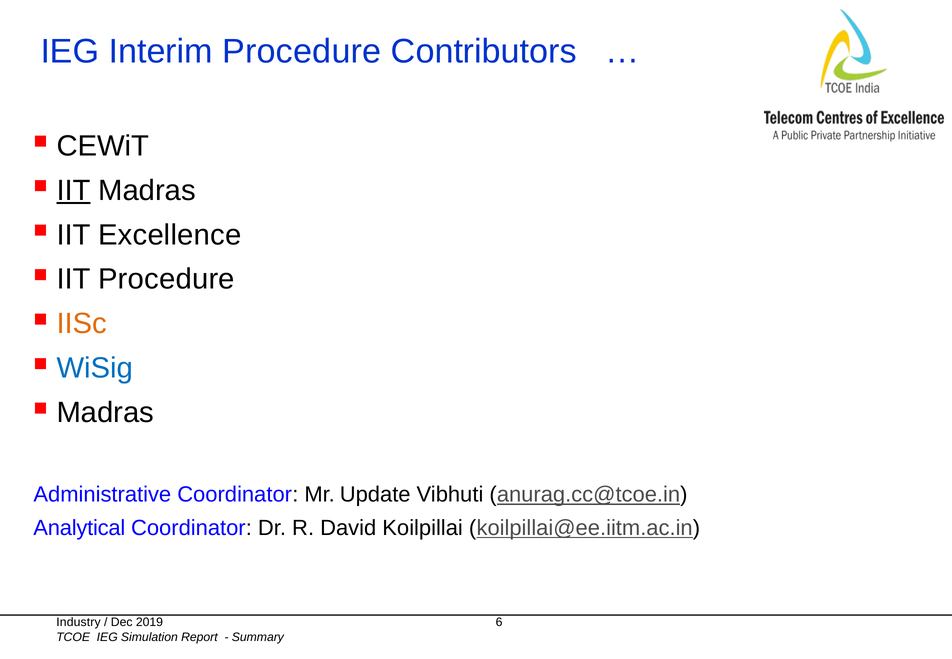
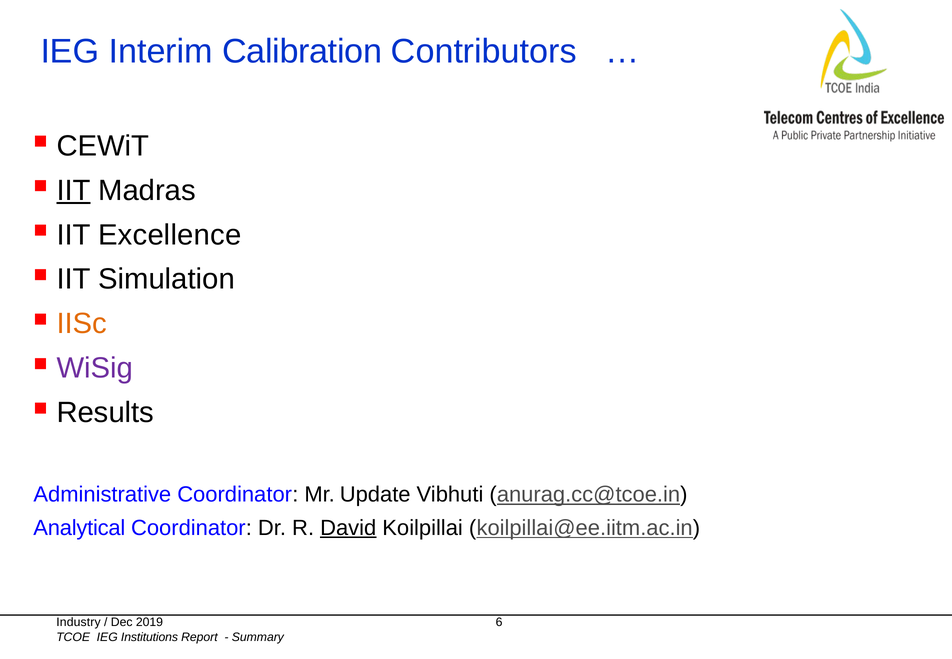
Interim Procedure: Procedure -> Calibration (302, 51)
IIT Procedure: Procedure -> Simulation (167, 279)
WiSig colour: blue -> purple (95, 368)
Madras: Madras -> Results (105, 413)
David underline: none -> present (348, 528)
Simulation: Simulation -> Institutions (149, 637)
